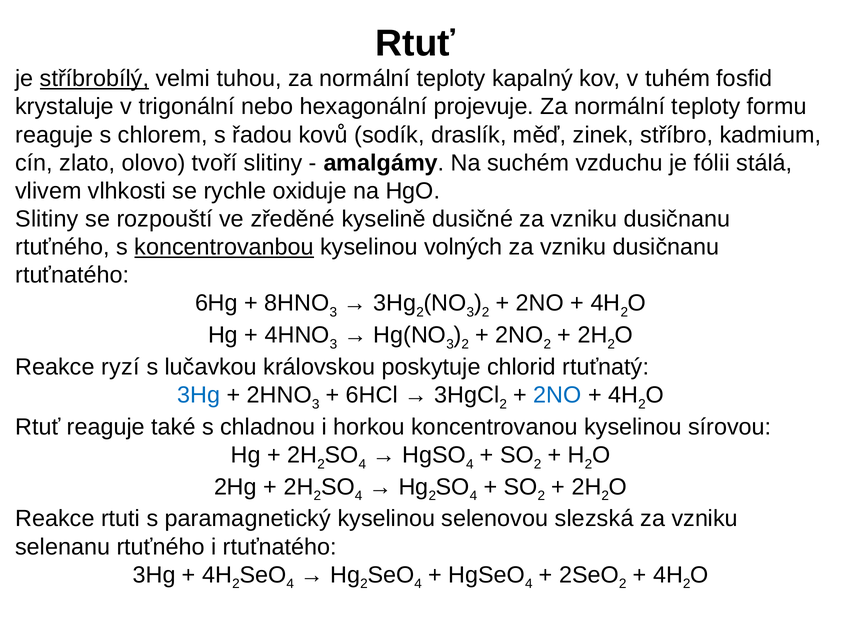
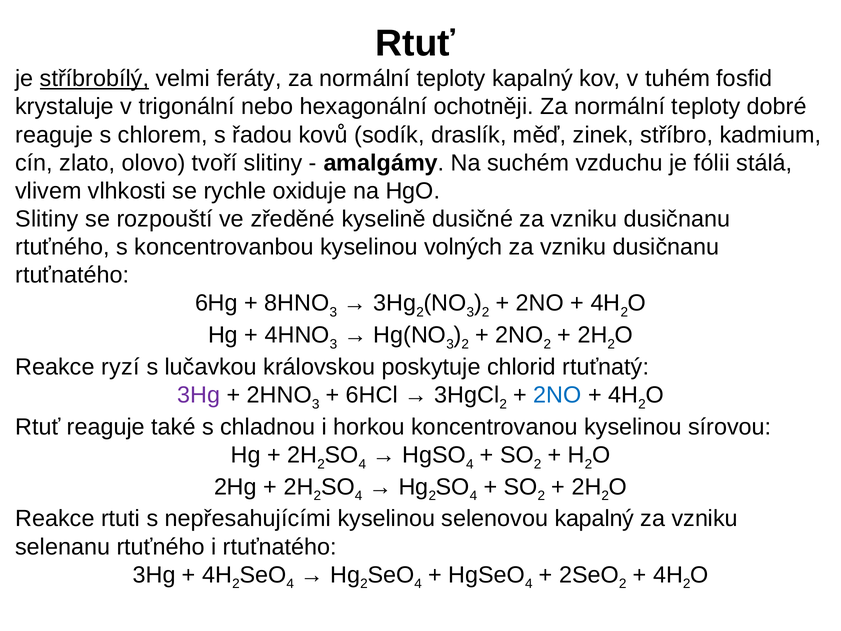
tuhou: tuhou -> feráty (249, 79)
projevuje: projevuje -> ochotněji (484, 107)
formu: formu -> dobré (777, 107)
koncentrovanbou underline: present -> none (224, 247)
3Hg colour: blue -> purple (199, 395)
paramagnetický: paramagnetický -> nepřesahujícími (248, 519)
selenovou slezská: slezská -> kapalný (594, 519)
